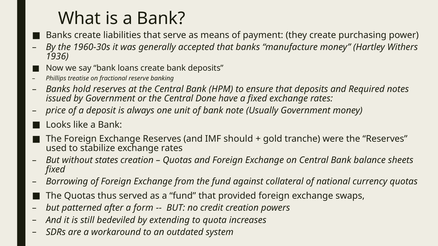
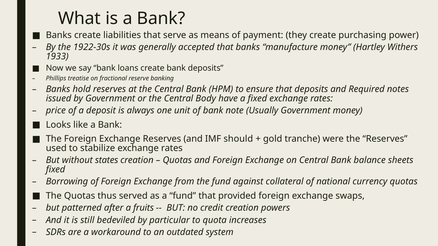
1960-30s: 1960-30s -> 1922-30s (92, 47)
1936: 1936 -> 1933 (57, 57)
Done: Done -> Body (206, 99)
form: form -> fruits (144, 208)
extending: extending -> particular (170, 220)
